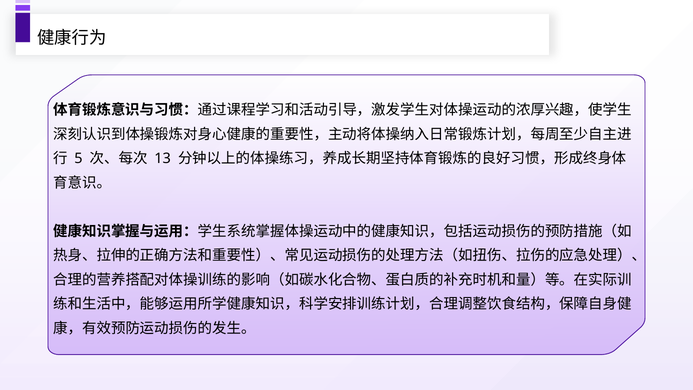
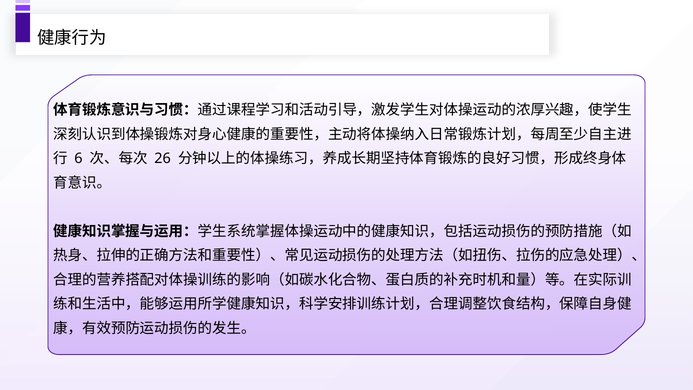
5: 5 -> 6 (78, 158)
13: 13 -> 26 (163, 158)
